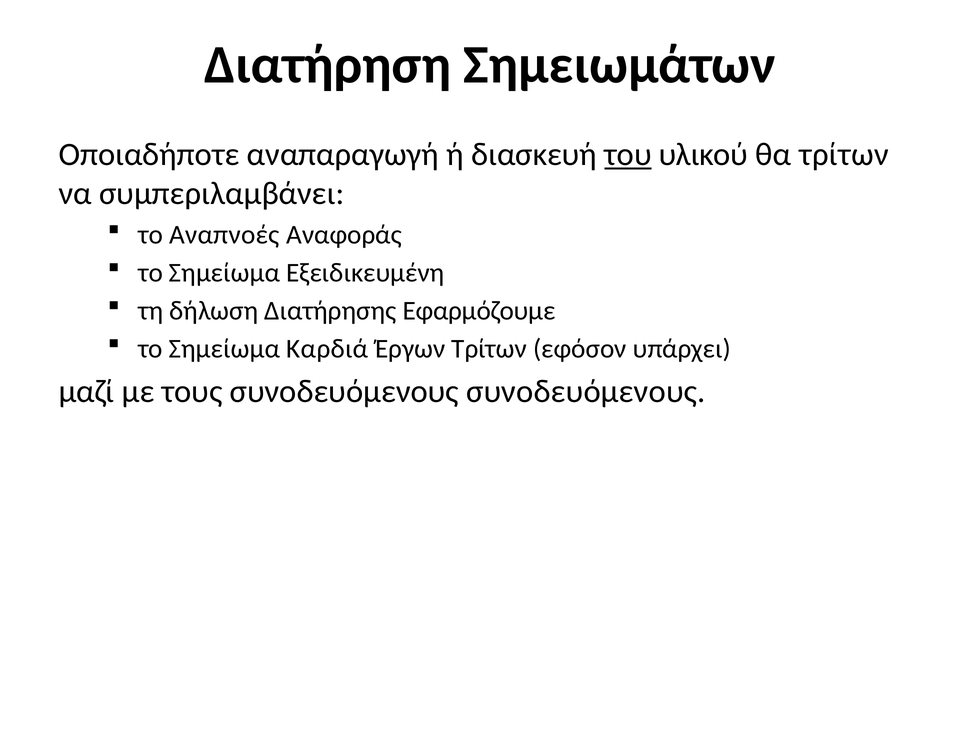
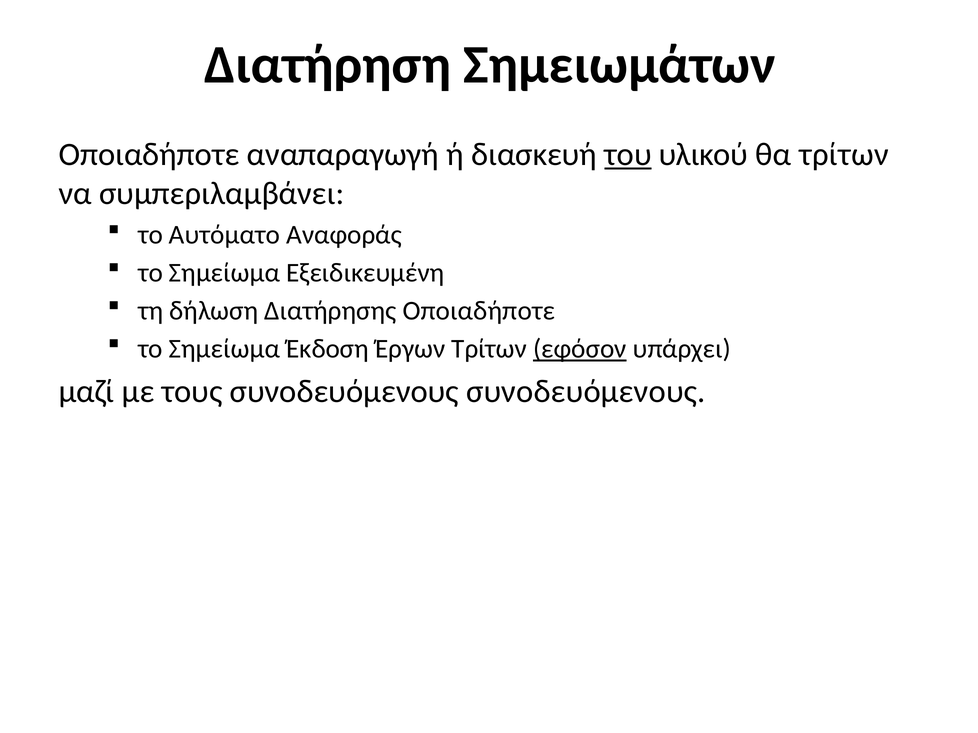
Αναπνοές: Αναπνοές -> Αυτόματο (224, 235)
Διατήρησης Εφαρμόζουμε: Εφαρμόζουμε -> Οποιαδήποτε (479, 311)
Καρδιά: Καρδιά -> Έκδοση (327, 349)
εφόσον underline: none -> present (580, 349)
